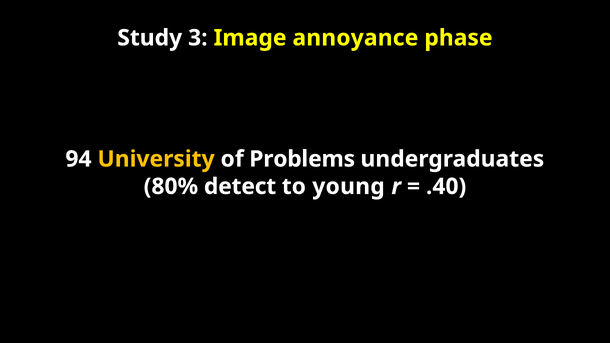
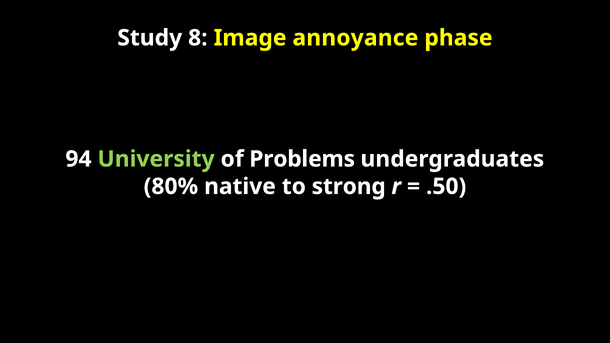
3: 3 -> 8 (198, 38)
University colour: yellow -> light green (156, 159)
detect: detect -> native (240, 187)
young: young -> strong (349, 187)
.40: .40 -> .50 (446, 187)
